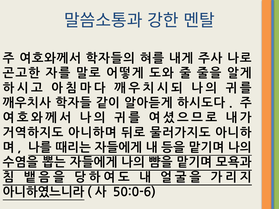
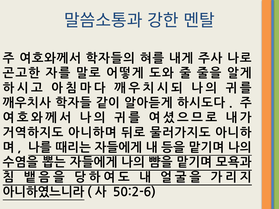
50:0-6: 50:0-6 -> 50:2-6 (134, 192)
